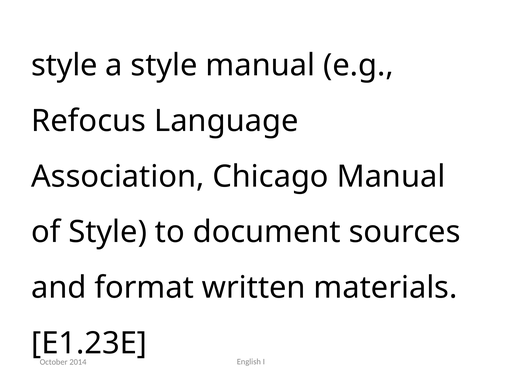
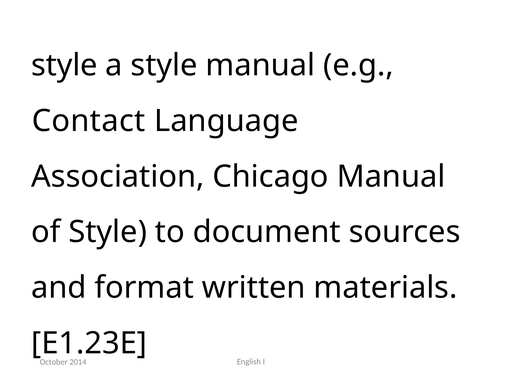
Refocus: Refocus -> Contact (89, 121)
